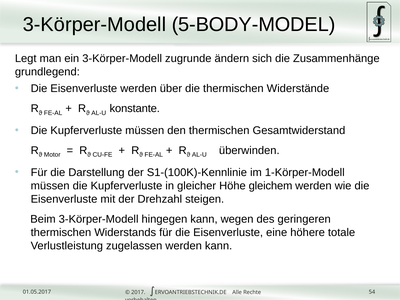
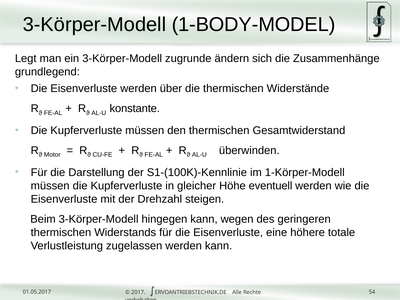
5-BODY-MODEL: 5-BODY-MODEL -> 1-BODY-MODEL (254, 25)
gleichem: gleichem -> eventuell (271, 186)
